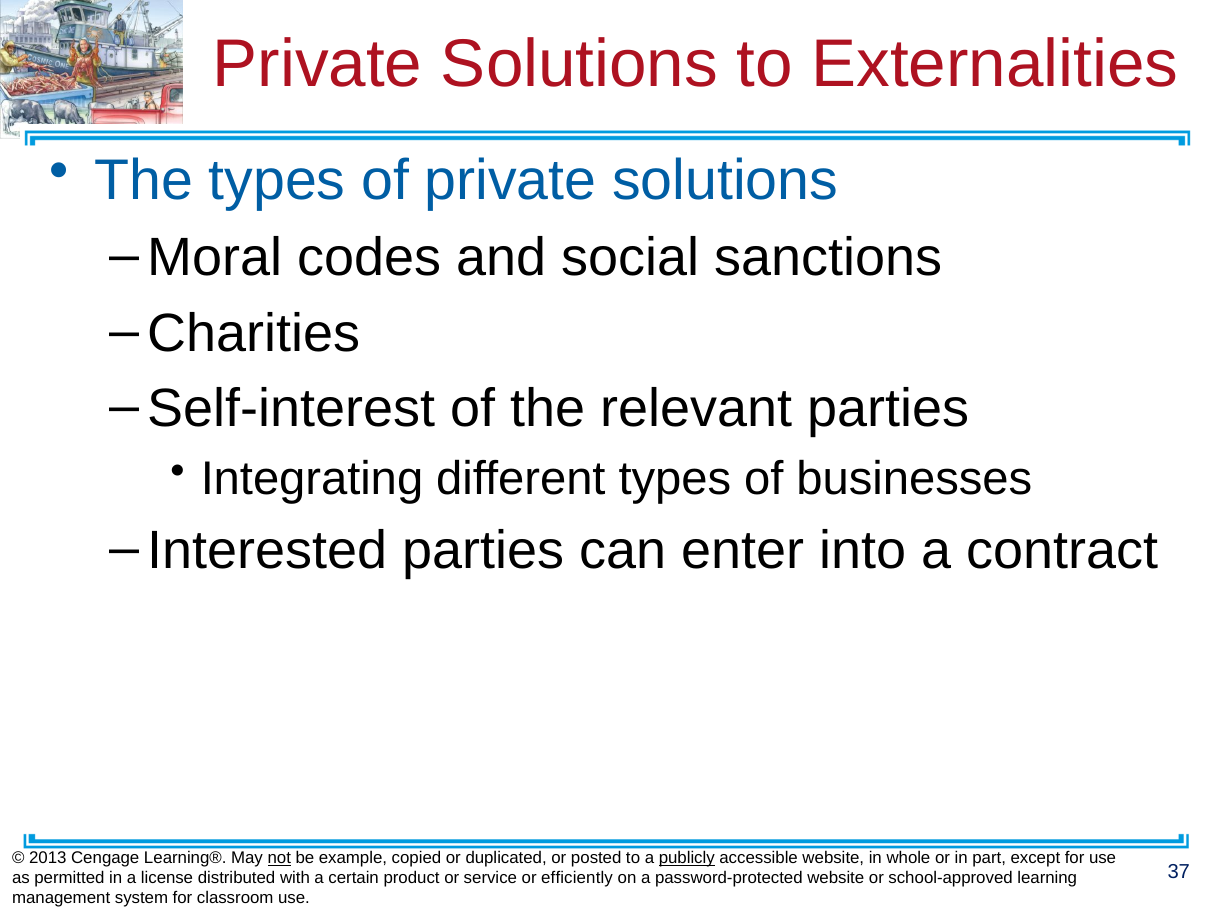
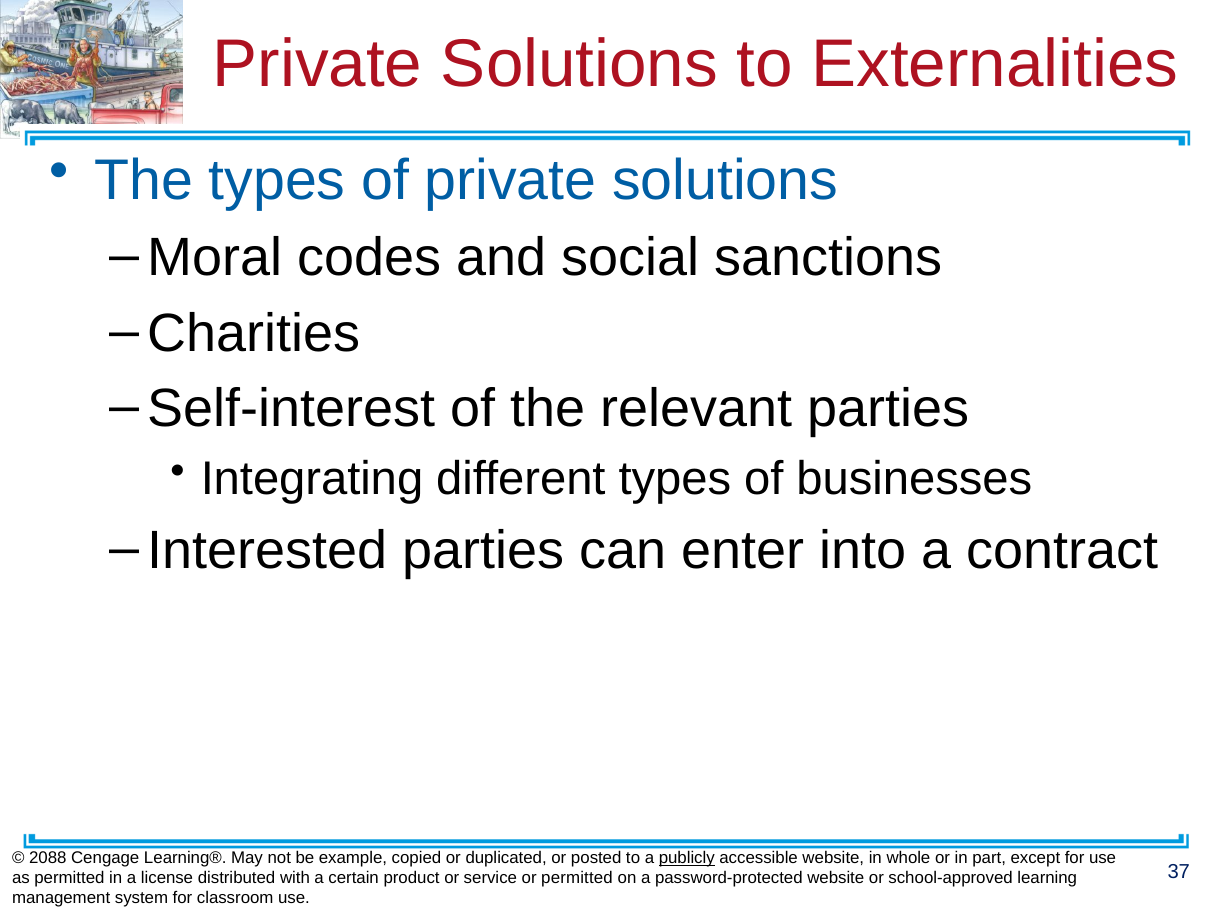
2013: 2013 -> 2088 (48, 858)
not underline: present -> none (279, 858)
or efficiently: efficiently -> permitted (577, 879)
